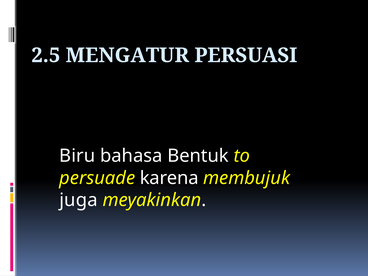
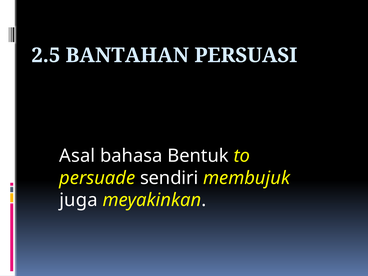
MENGATUR: MENGATUR -> BANTAHAN (127, 55)
Biru: Biru -> Asal (77, 156)
karena: karena -> sendiri (169, 178)
